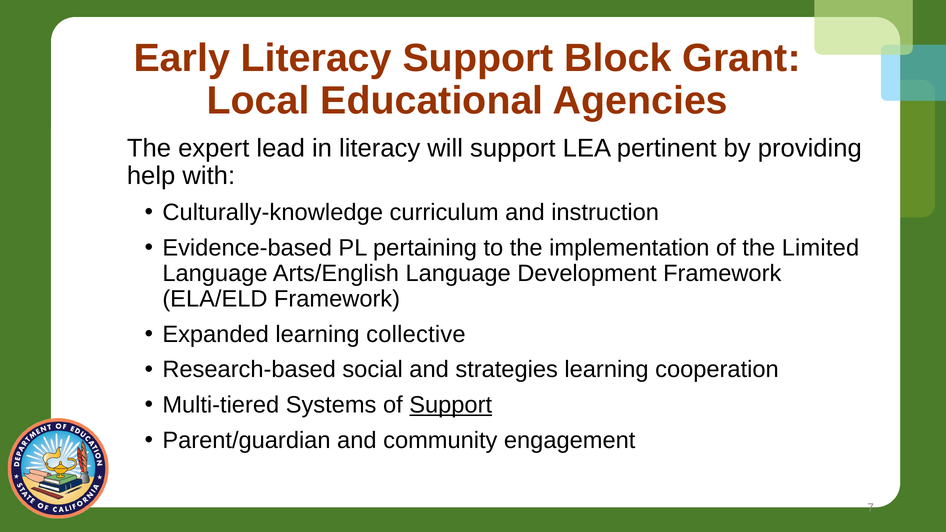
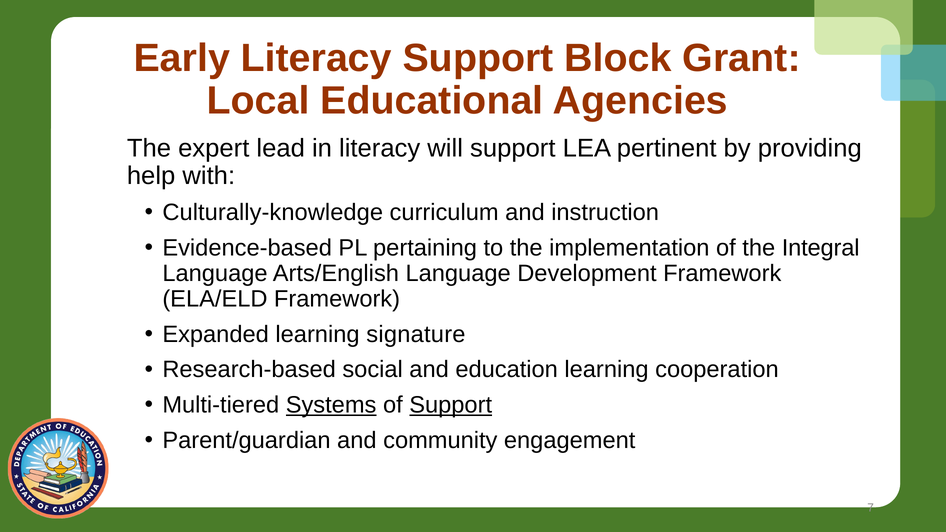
Limited: Limited -> Integral (821, 248)
collective: collective -> signature (416, 334)
strategies: strategies -> education (507, 370)
Systems underline: none -> present (331, 405)
